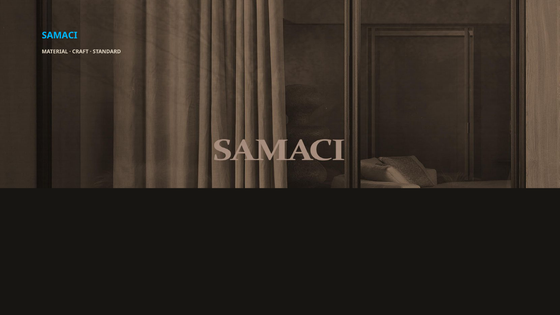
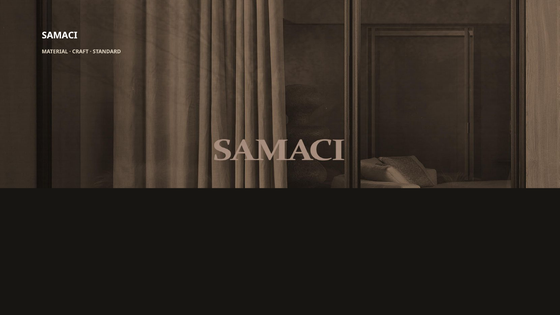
SAMACI colour: light blue -> white (60, 35)
